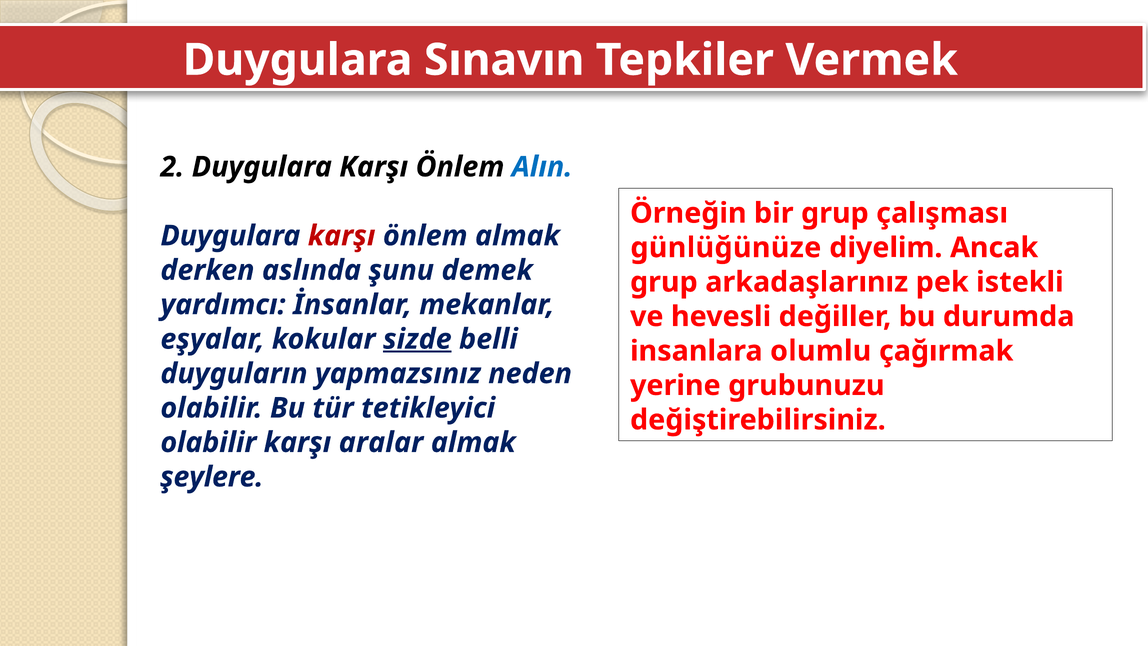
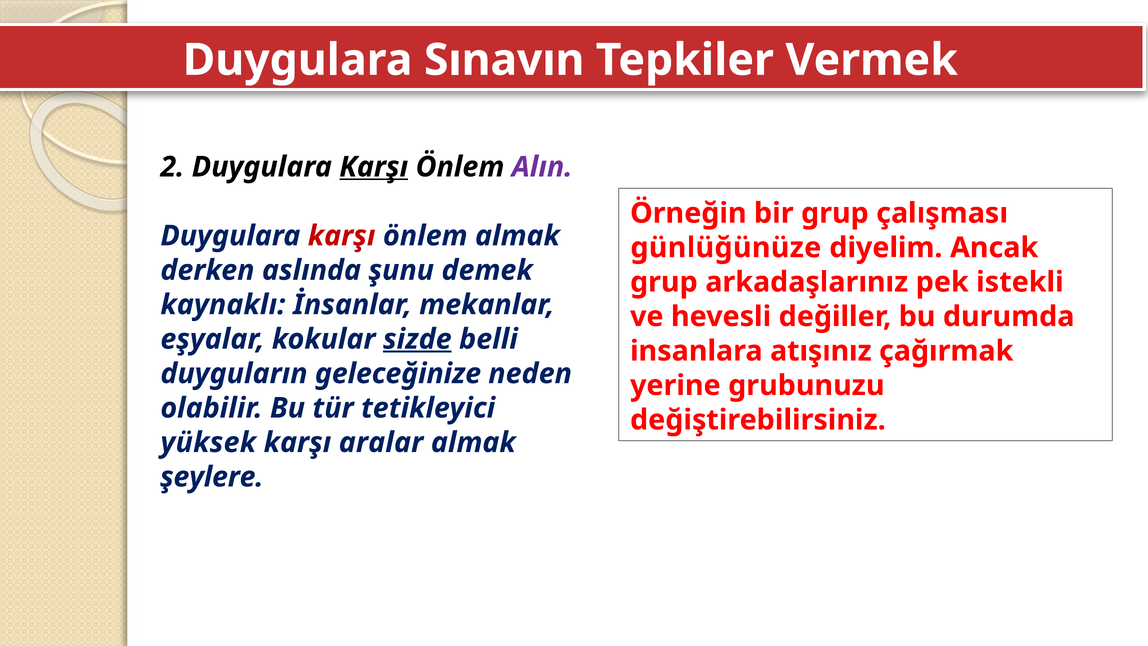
Karşı underline: none -> present (374, 167)
Alın colour: blue -> purple (542, 167)
yardımcı: yardımcı -> kaynaklı (223, 305)
olumlu: olumlu -> atışınız (821, 351)
yapmazsınız: yapmazsınız -> geleceğinize (398, 374)
olabilir: olabilir -> yüksek (208, 442)
